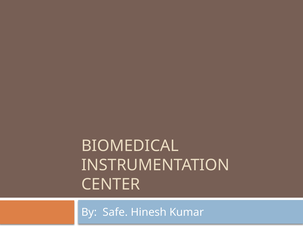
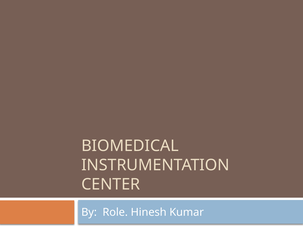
Safe: Safe -> Role (115, 213)
